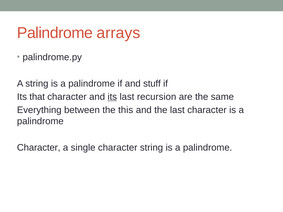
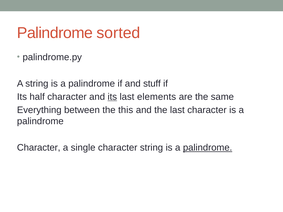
arrays: arrays -> sorted (118, 33)
that: that -> half (37, 97)
recursion: recursion -> elements (157, 97)
palindrome underline: none -> present (208, 148)
